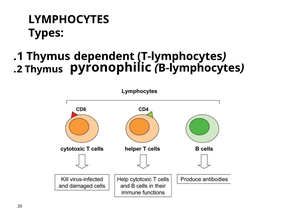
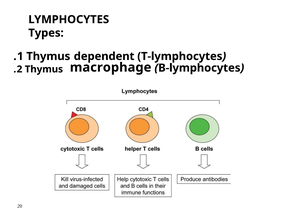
pyronophilic: pyronophilic -> macrophage (111, 68)
